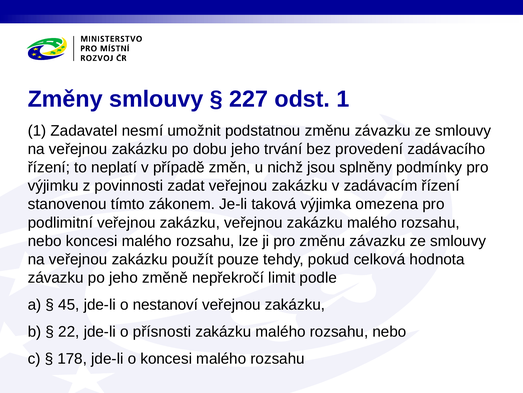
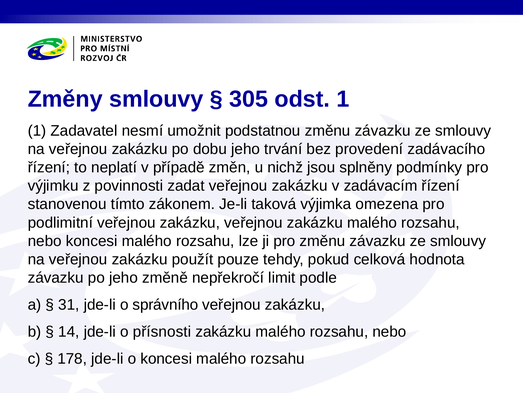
227: 227 -> 305 (249, 99)
45: 45 -> 31 (69, 304)
nestanoví: nestanoví -> správního (165, 304)
22: 22 -> 14 (69, 331)
